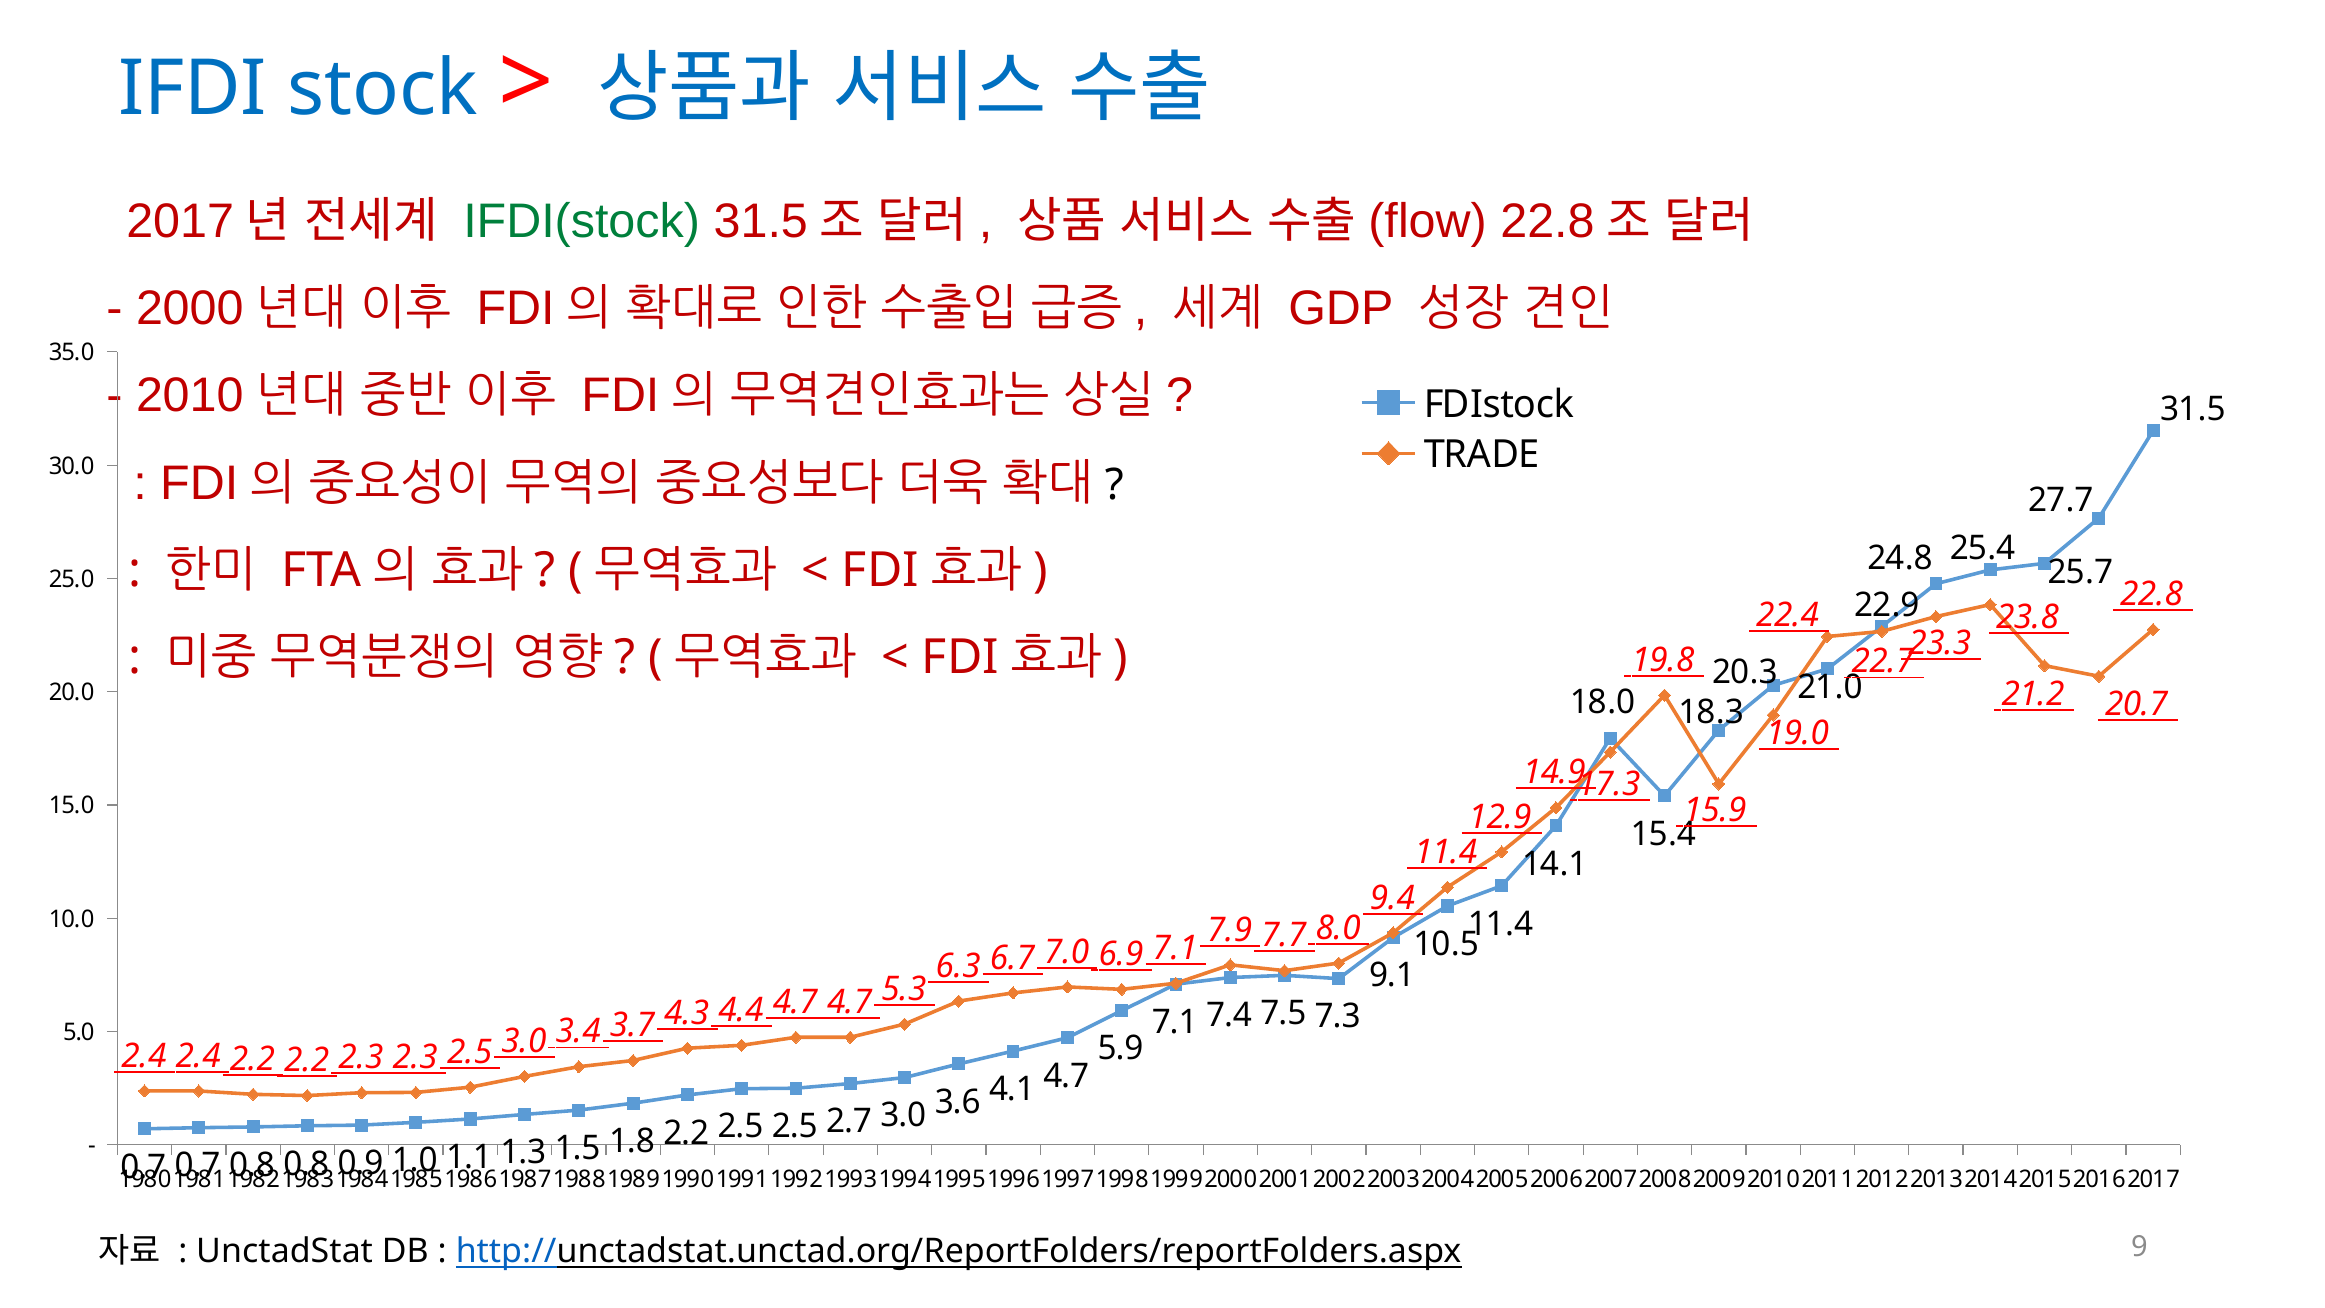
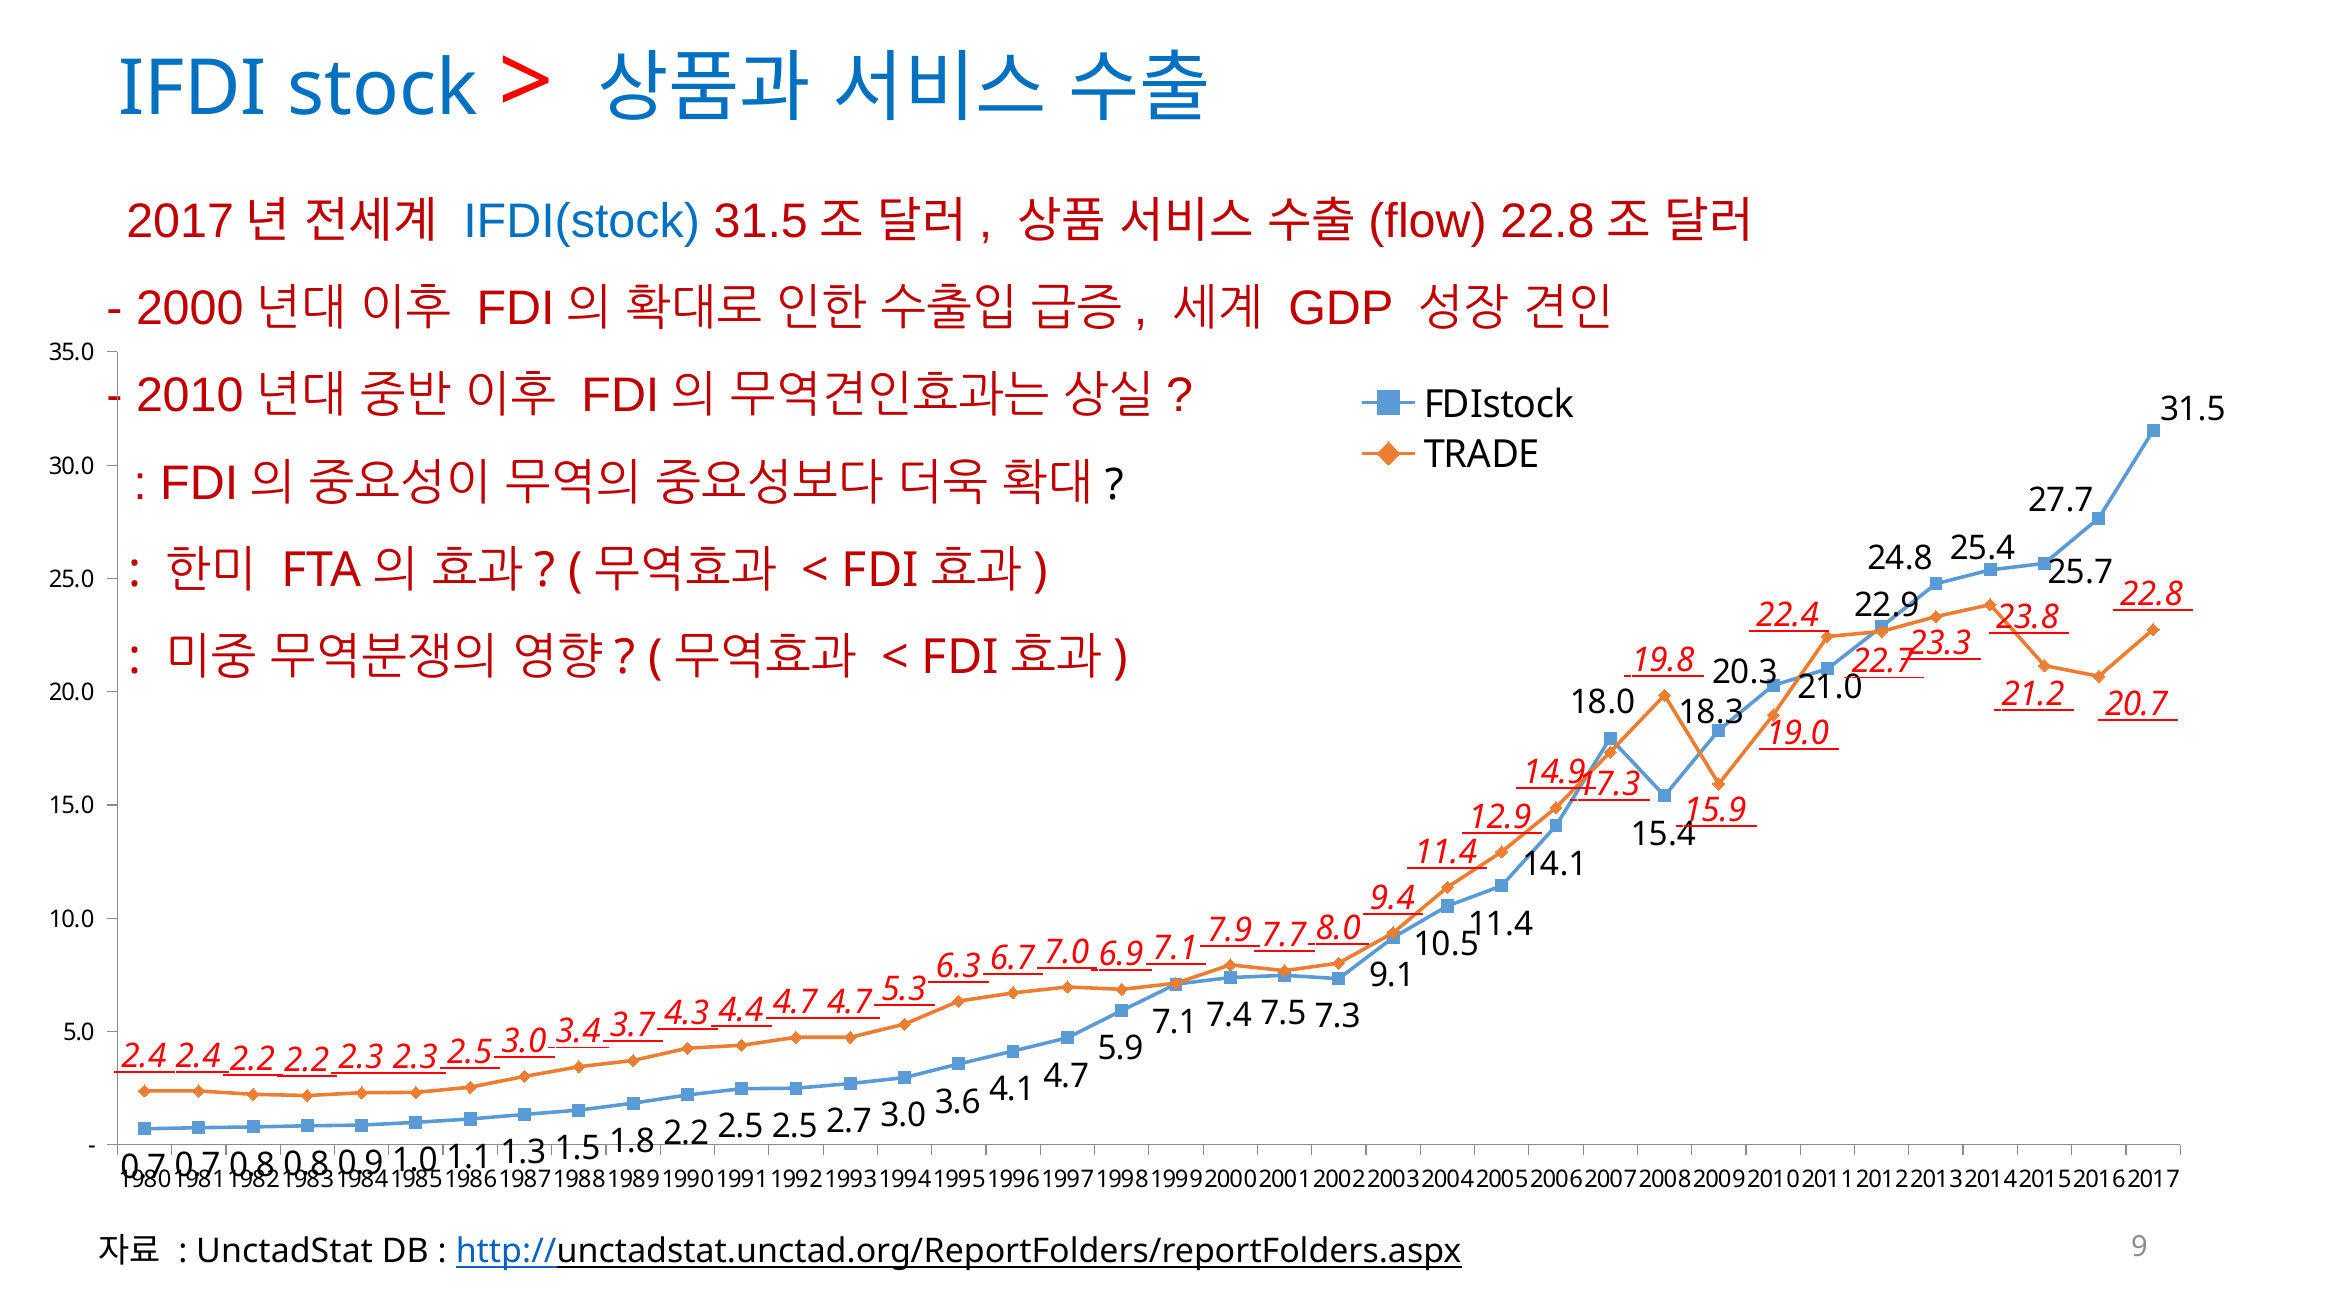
IFDI(stock colour: green -> blue (582, 221)
